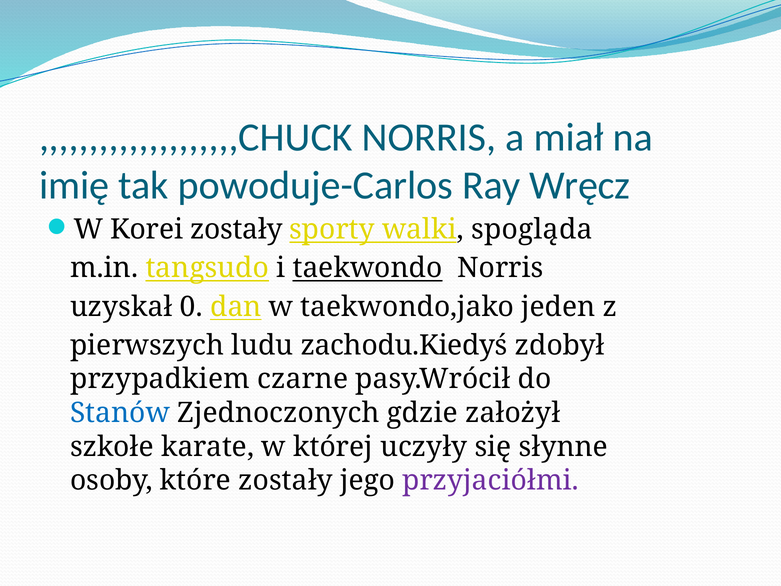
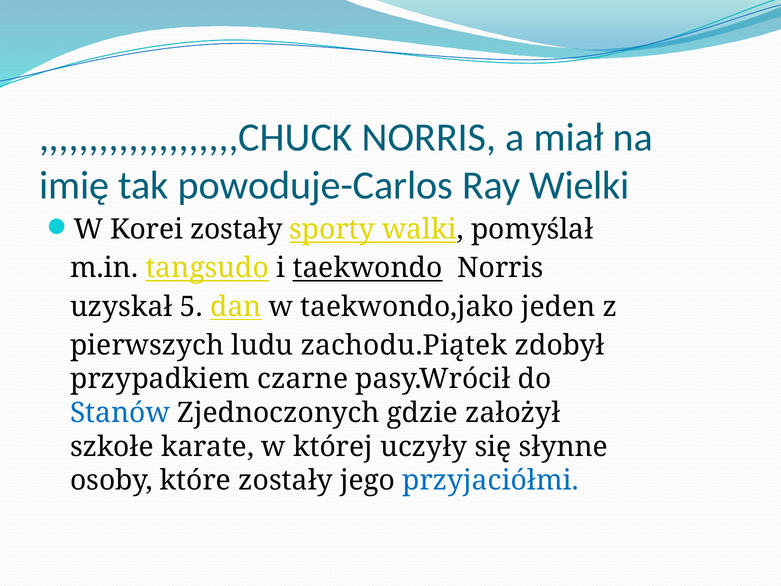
Wręcz: Wręcz -> Wielki (579, 185)
spogląda: spogląda -> pomyślał (532, 230)
0: 0 -> 5 (191, 307)
zachodu.Kiedyś: zachodu.Kiedyś -> zachodu.Piątek (404, 345)
przyjaciółmi colour: purple -> blue (491, 480)
